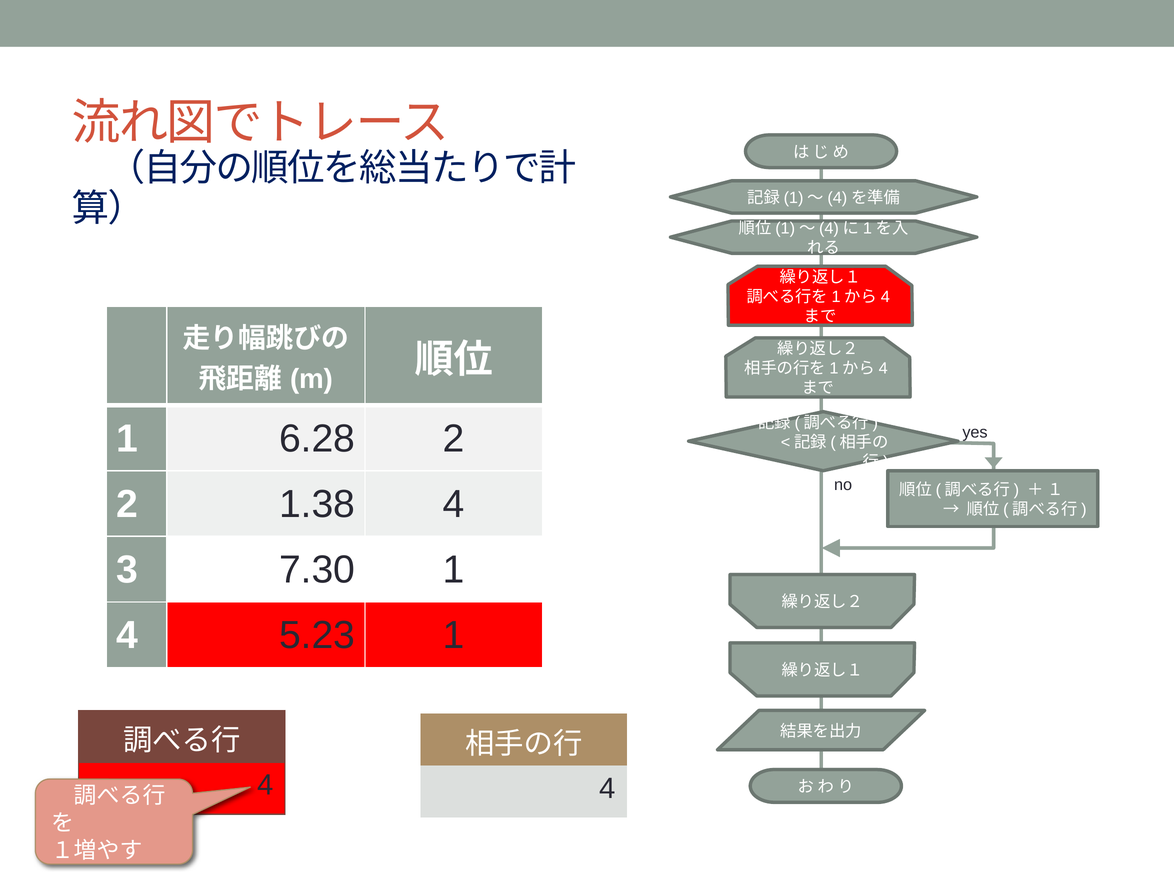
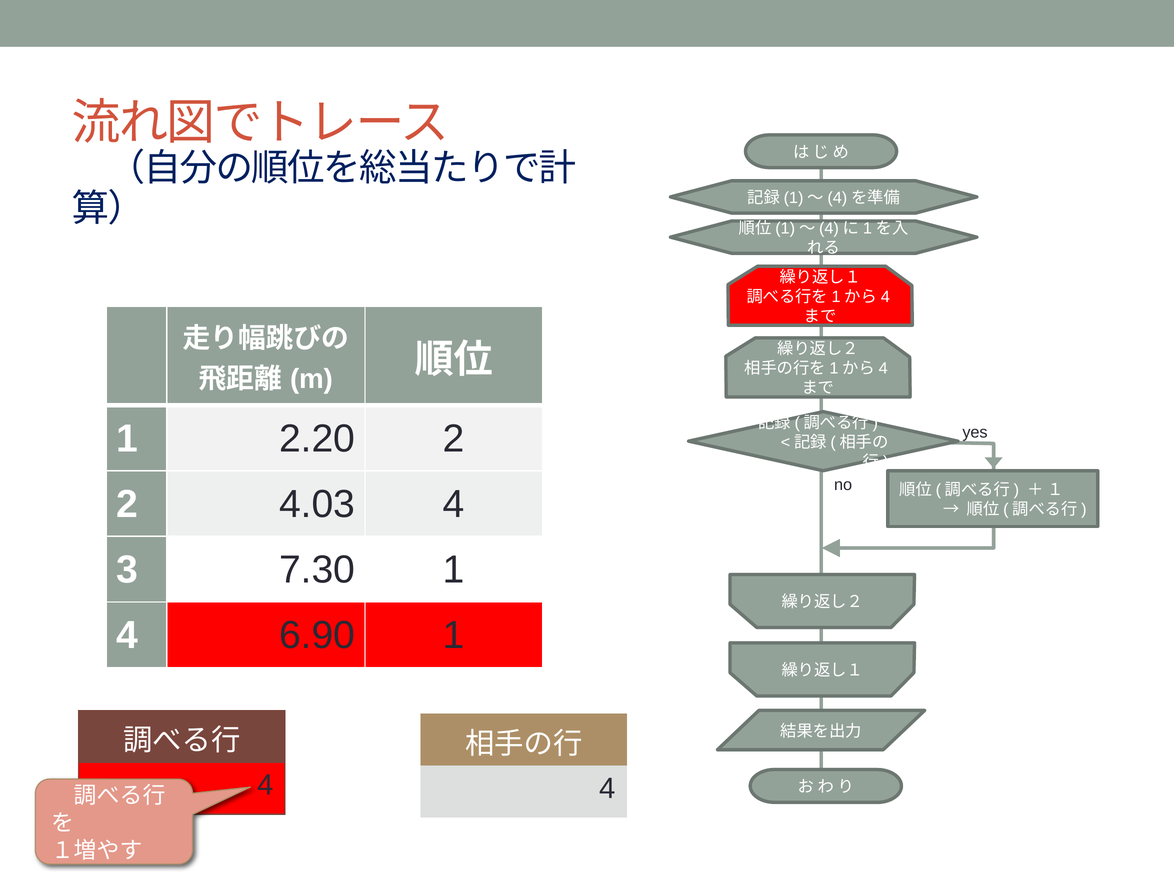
6.28: 6.28 -> 2.20 (317, 439)
1.38: 1.38 -> 4.03 (317, 505)
5.23: 5.23 -> 6.90 (317, 636)
